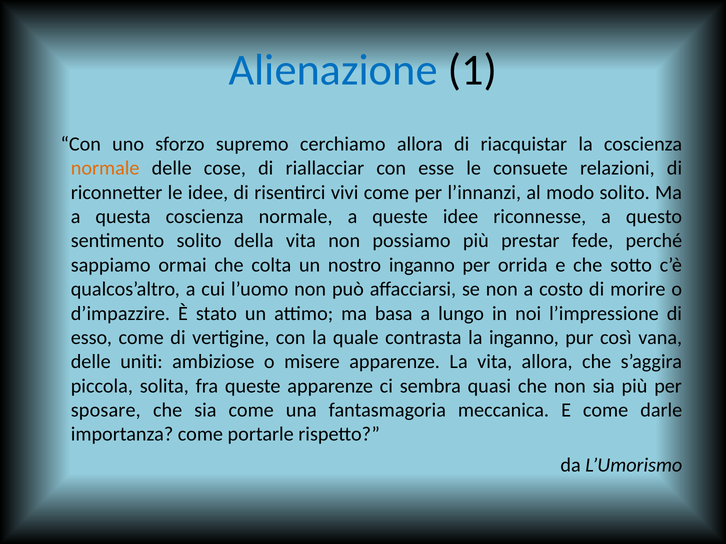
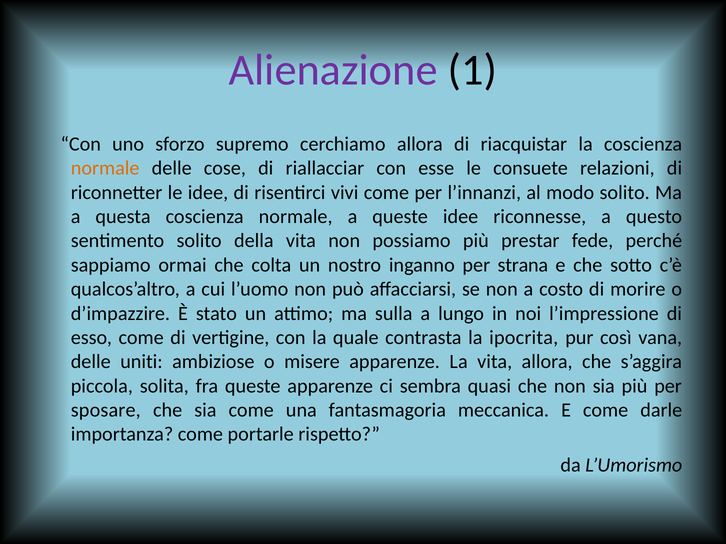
Alienazione colour: blue -> purple (333, 70)
orrida: orrida -> strana (523, 265)
basa: basa -> sulla (394, 314)
la inganno: inganno -> ipocrita (524, 338)
